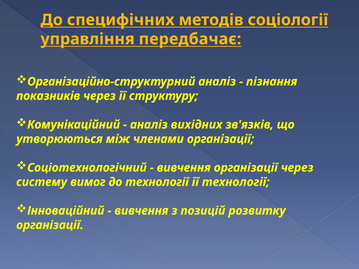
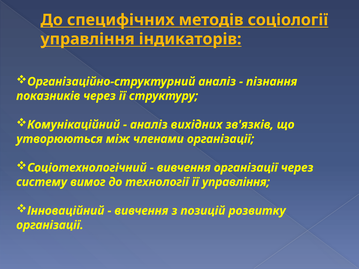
передбачає: передбачає -> індикаторів (190, 39)
її технології: технології -> управління (236, 182)
